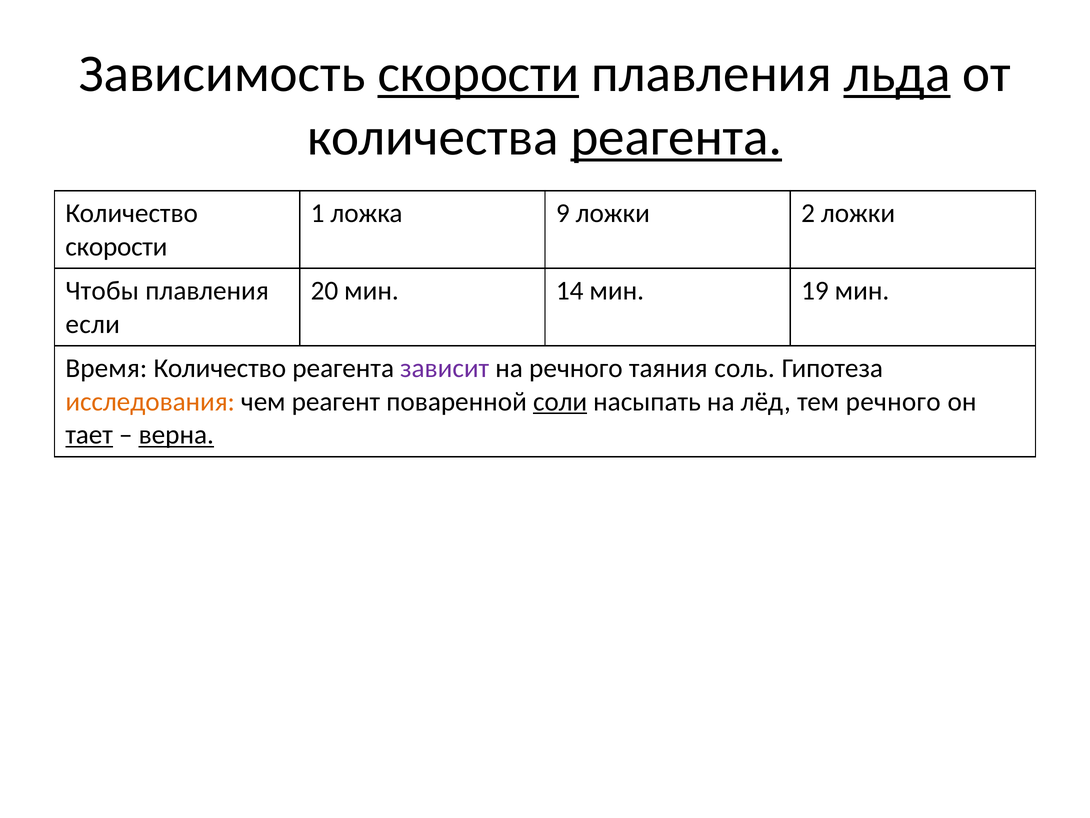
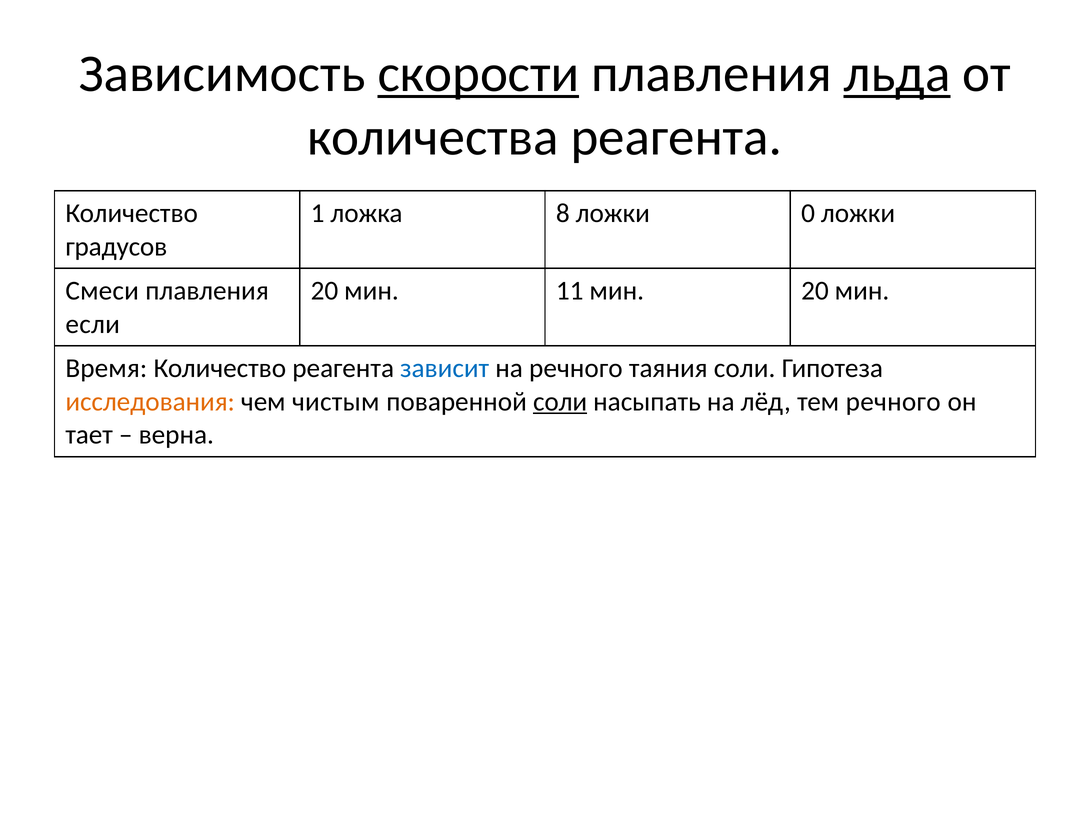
реагента underline: present -> none (676, 137)
9: 9 -> 8 (563, 213)
2: 2 -> 0 (808, 213)
скорости: скорости -> градусов (116, 246)
Чтобы: Чтобы -> Смеси (102, 291)
14: 14 -> 11 (570, 291)
мин 19: 19 -> 20 (815, 291)
зависит colour: purple -> blue (445, 368)
таяния соль: соль -> соли (745, 368)
реагент: реагент -> чистым (336, 401)
тает underline: present -> none (89, 435)
верна underline: present -> none (176, 435)
